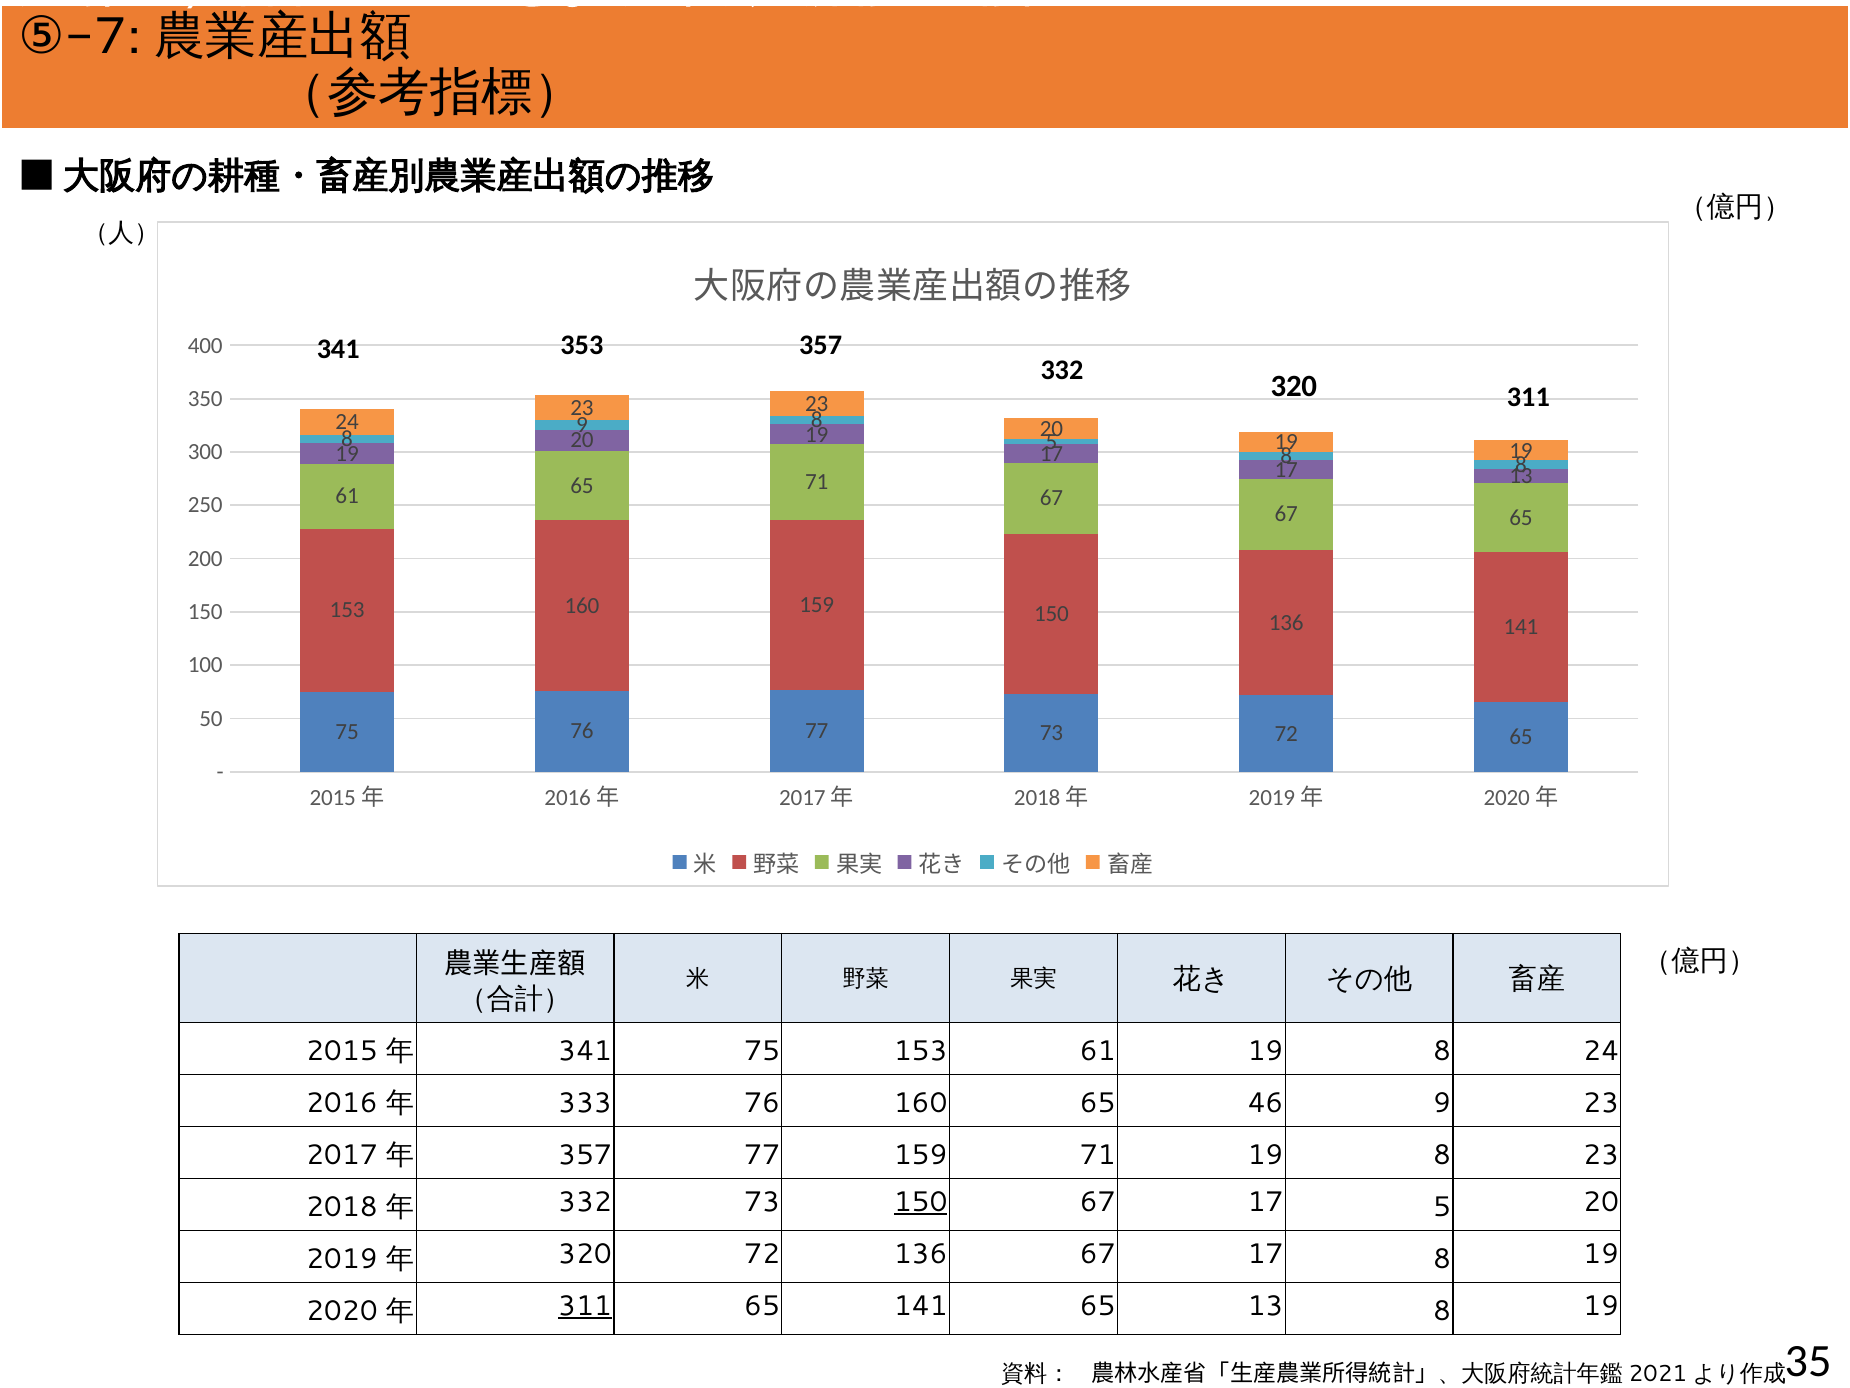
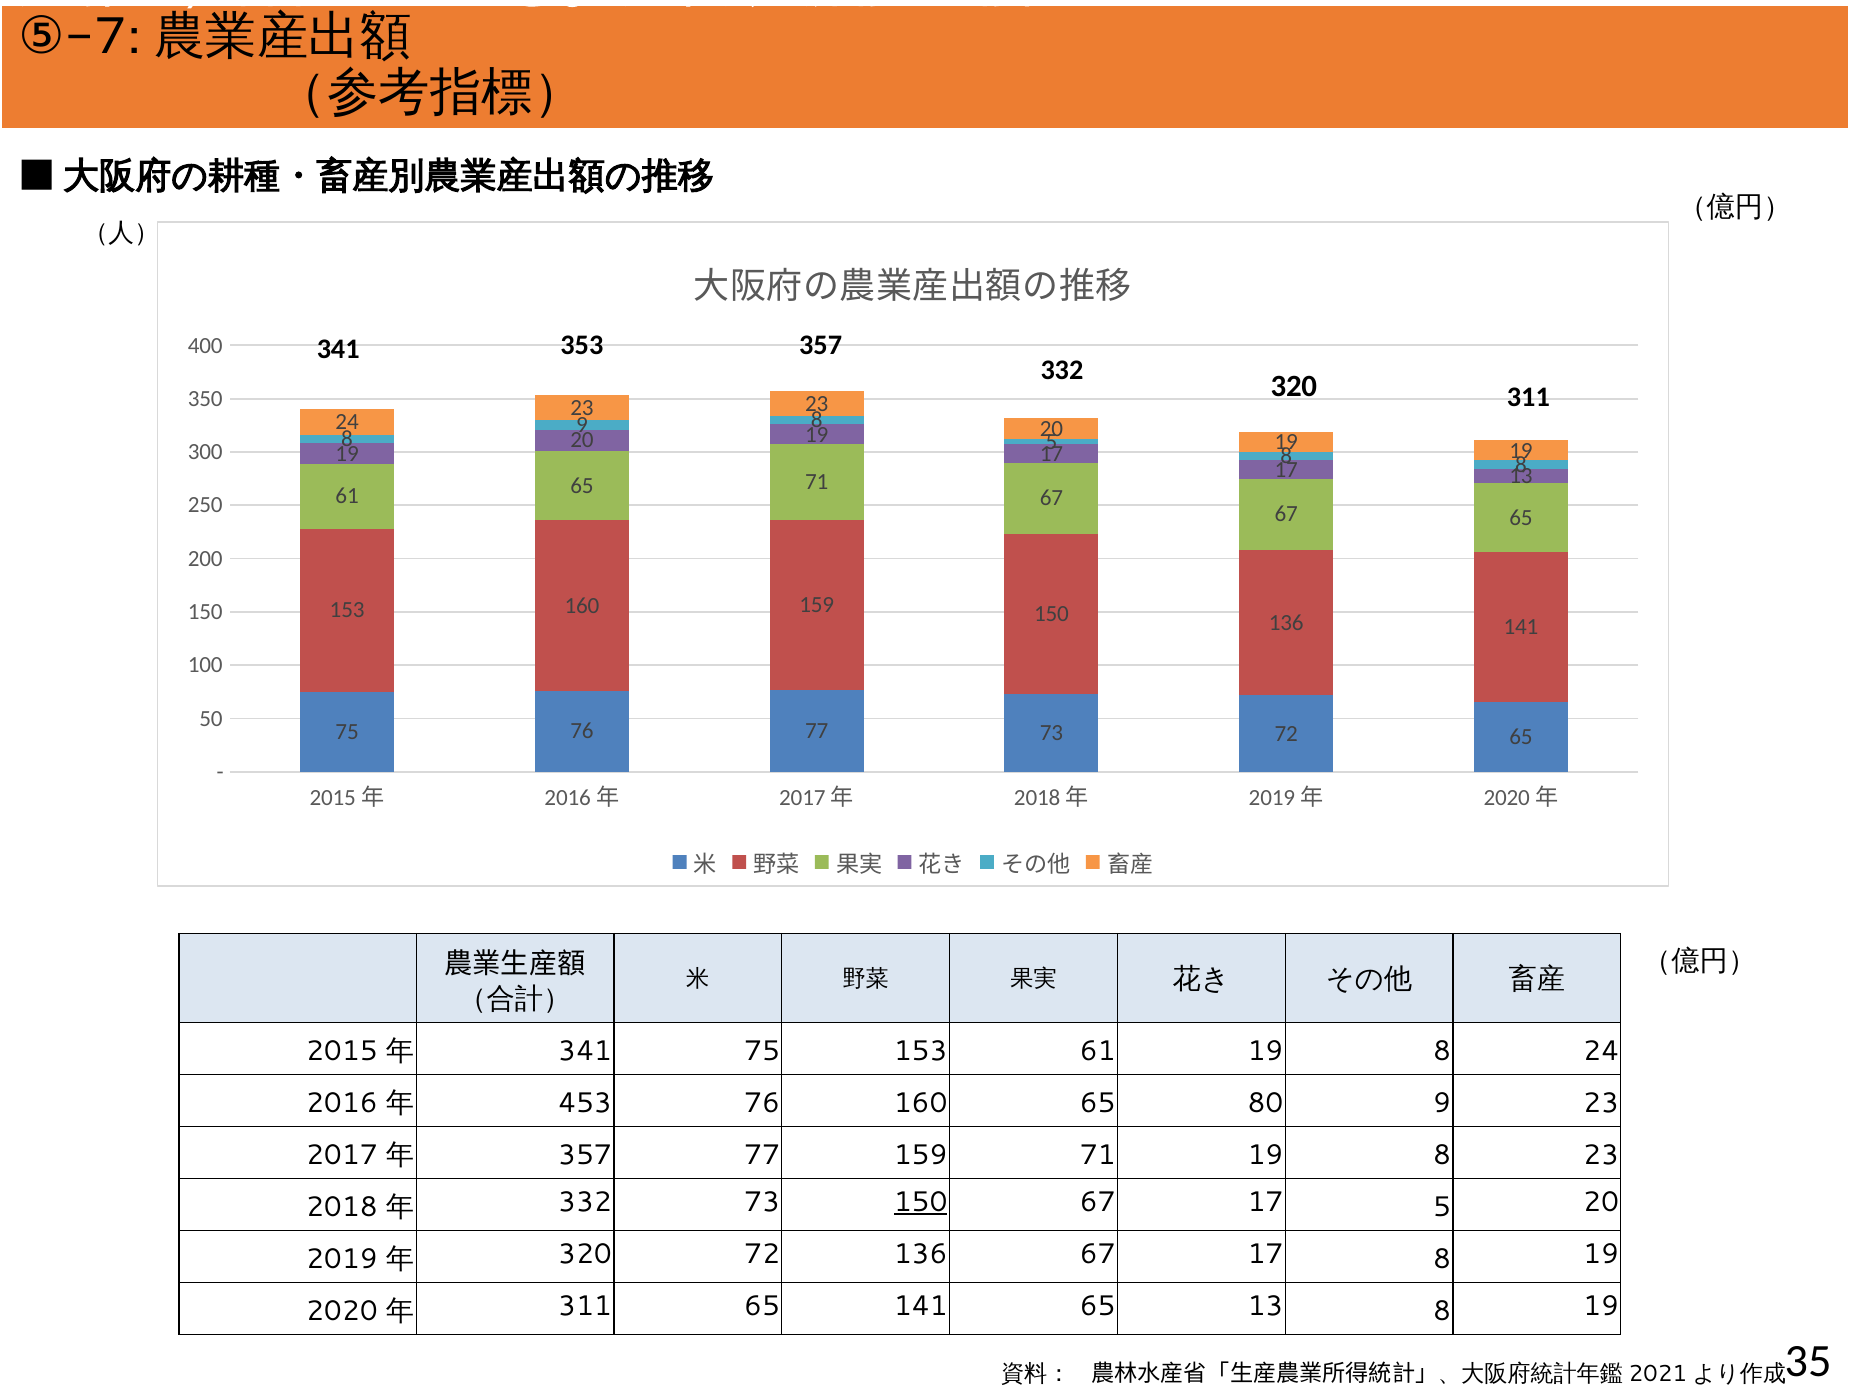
333: 333 -> 453 (585, 1102)
46: 46 -> 80 (1265, 1102)
311 underline: present -> none (585, 1306)
